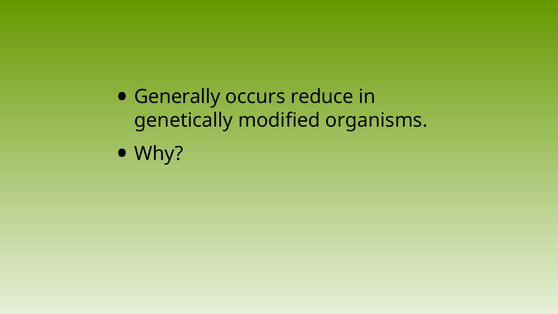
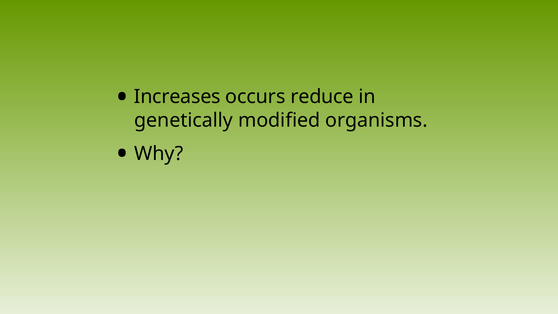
Generally: Generally -> Increases (177, 97)
